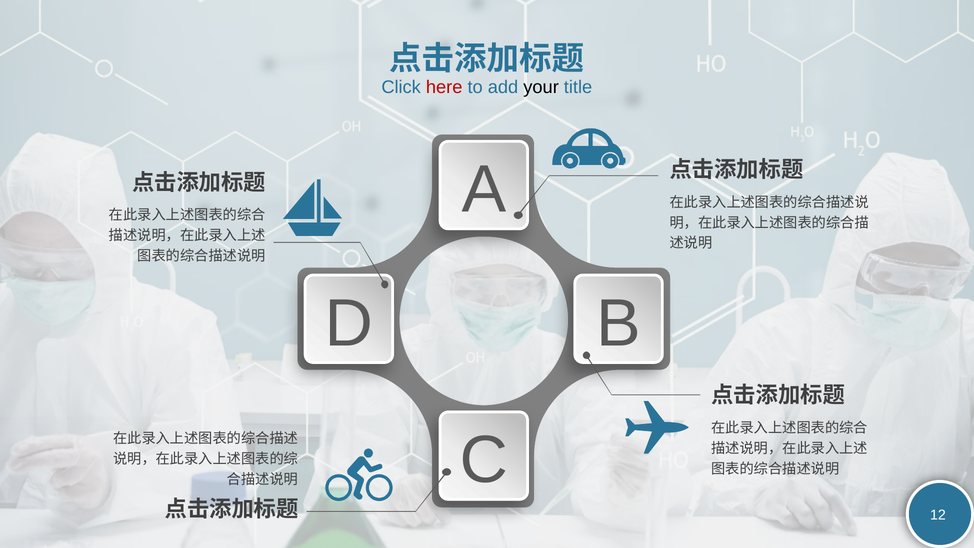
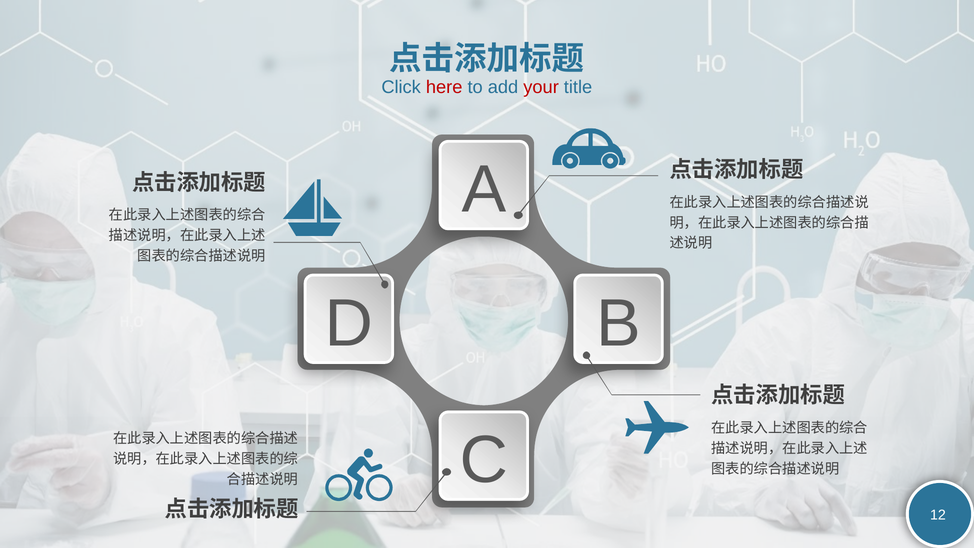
your colour: black -> red (541, 87)
